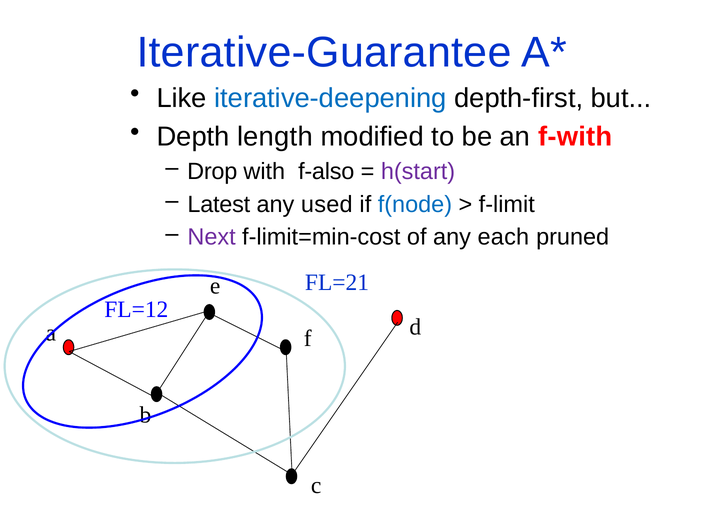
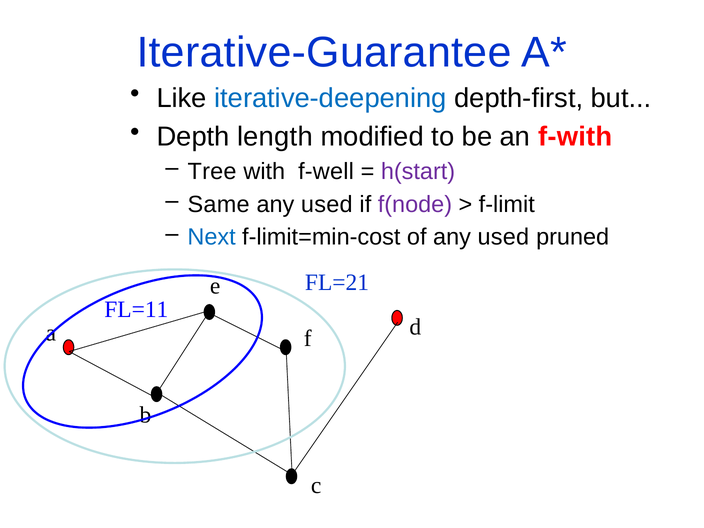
Drop: Drop -> Tree (212, 171)
f-also: f-also -> f-well (326, 171)
Latest: Latest -> Same (219, 204)
f(node colour: blue -> purple (415, 204)
Next colour: purple -> blue (212, 237)
of any each: each -> used (503, 237)
FL=12: FL=12 -> FL=11 (136, 309)
